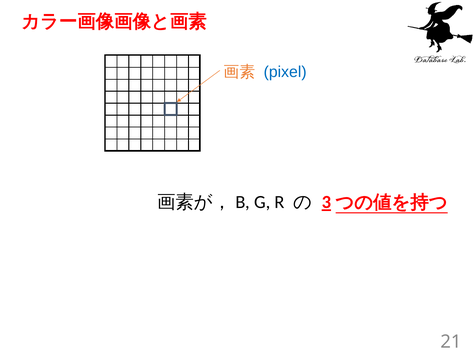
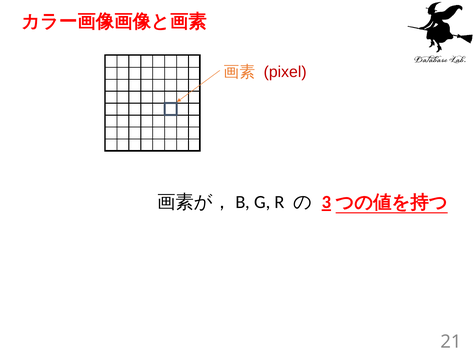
pixel colour: blue -> red (285, 72)
